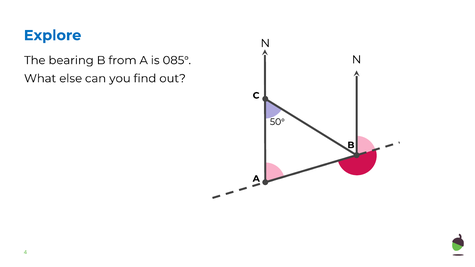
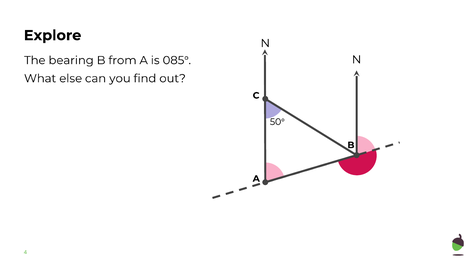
Explore colour: blue -> black (53, 35)
